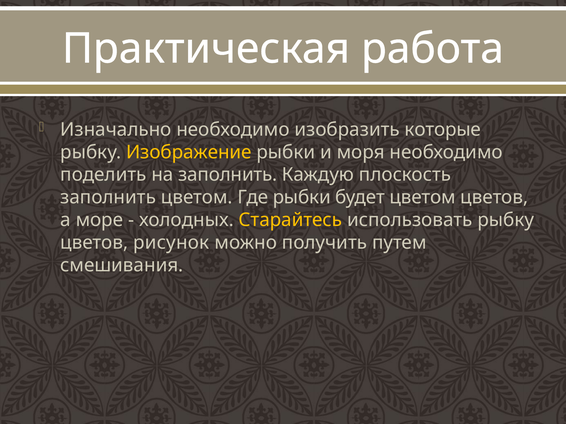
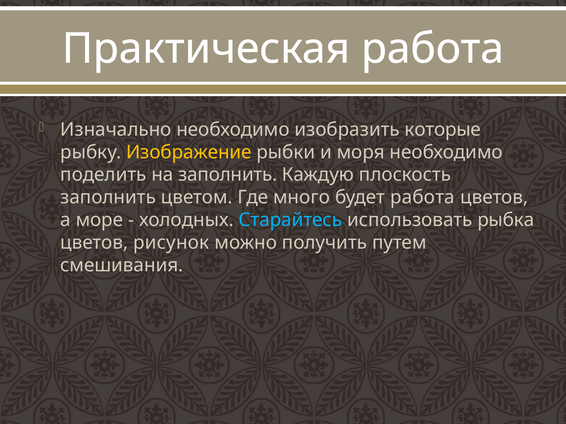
Где рыбки: рыбки -> много (302, 198)
будет цветом: цветом -> работа (422, 198)
Старайтесь colour: yellow -> light blue (290, 220)
использовать рыбку: рыбку -> рыбка (506, 220)
